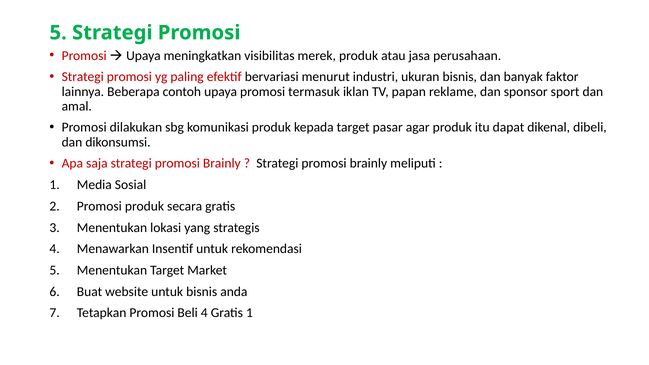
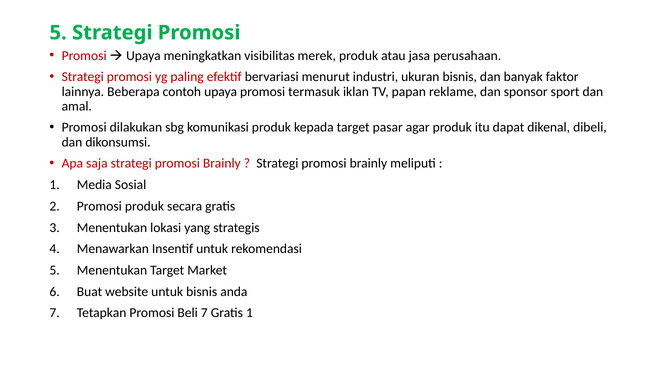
Beli 4: 4 -> 7 (204, 313)
